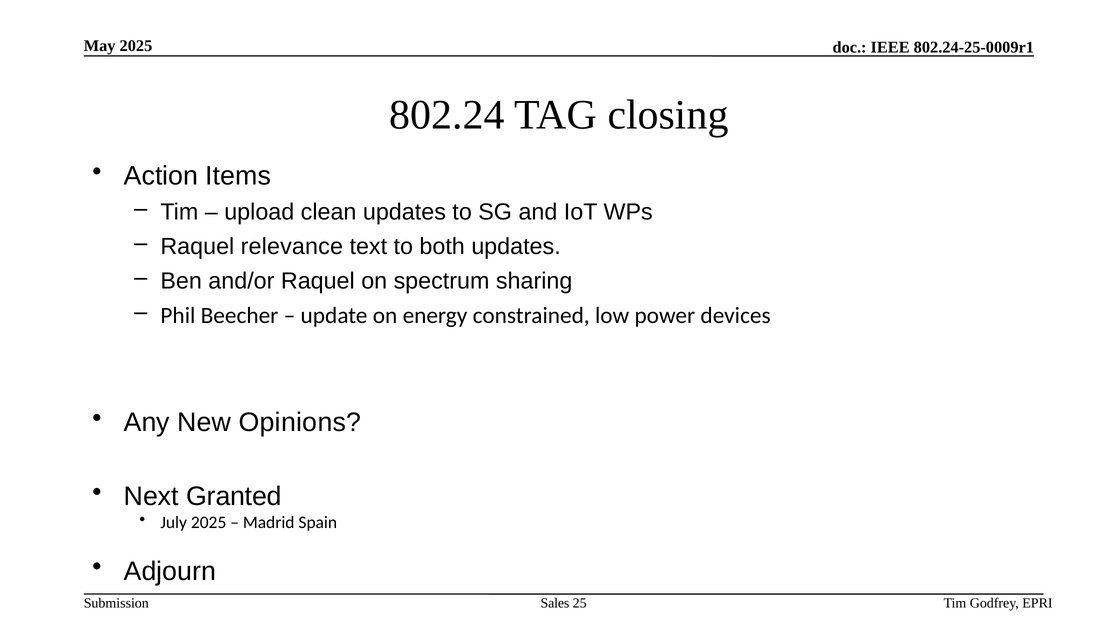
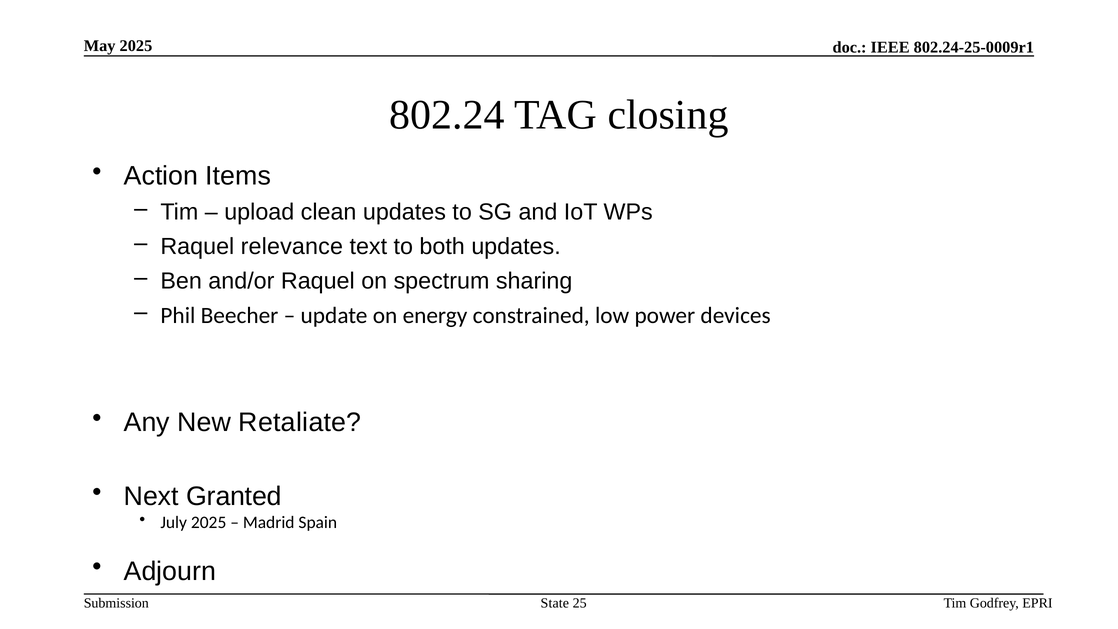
Opinions: Opinions -> Retaliate (300, 422)
Sales: Sales -> State (555, 603)
